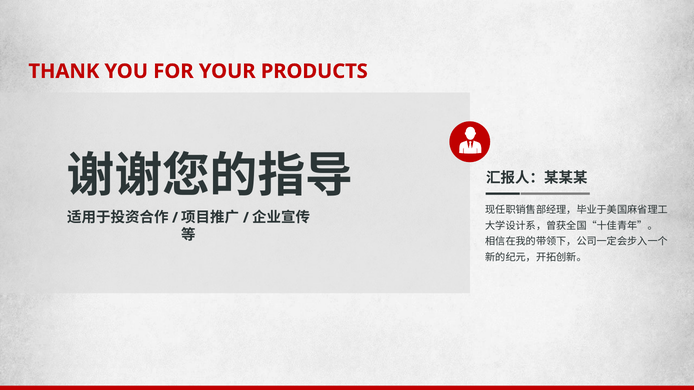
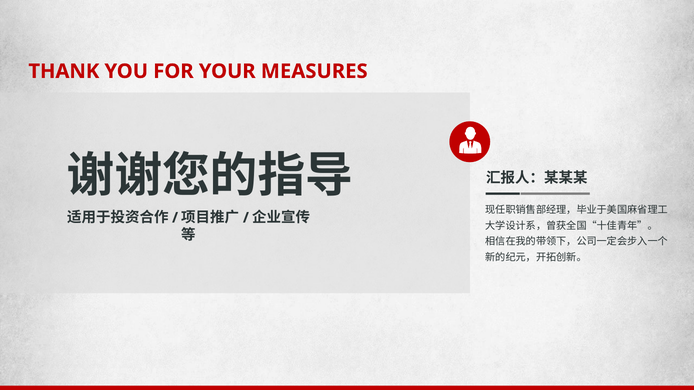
PRODUCTS: PRODUCTS -> MEASURES (314, 71)
